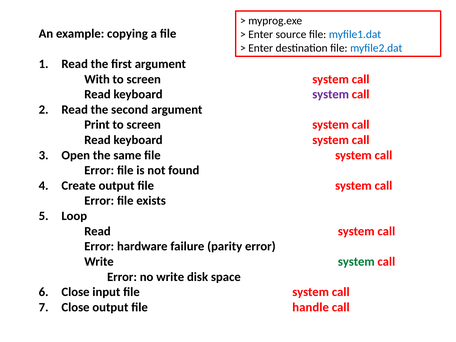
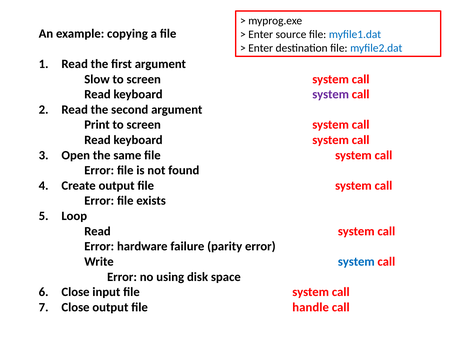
With: With -> Slow (97, 79)
system colour: green -> blue (356, 262)
no write: write -> using (170, 277)
